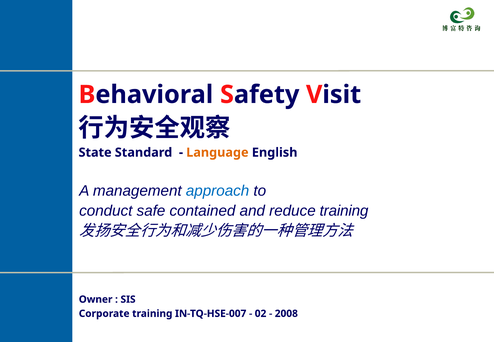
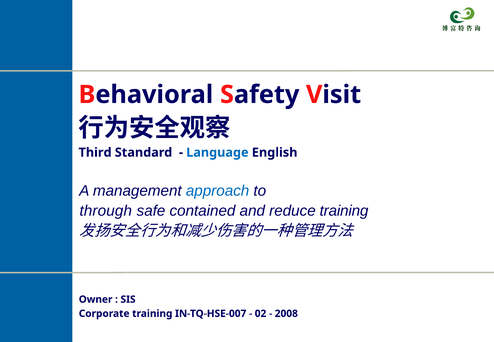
State: State -> Third (95, 152)
Language colour: orange -> blue (217, 152)
conduct: conduct -> through (106, 211)
